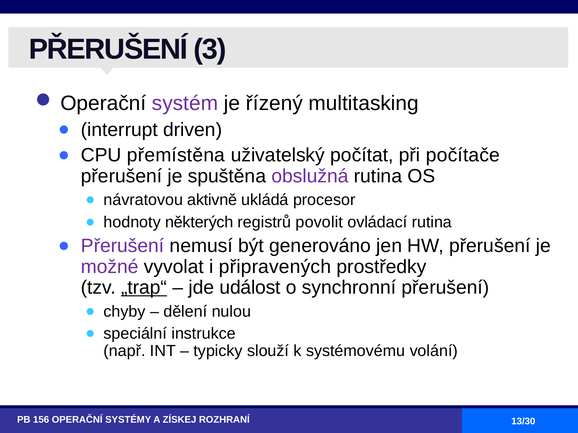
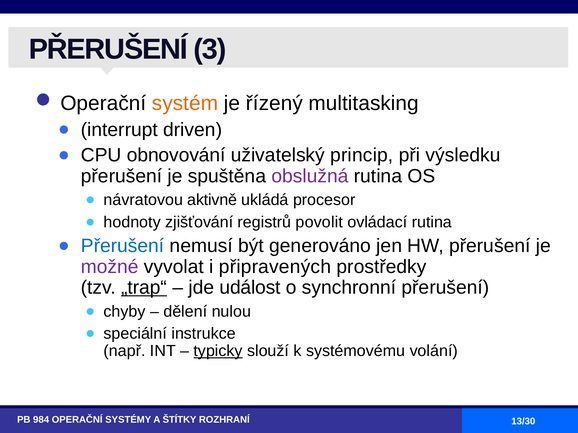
systém colour: purple -> orange (185, 103)
přemístěna: přemístěna -> obnovování (176, 155)
počítat: počítat -> princip (362, 155)
počítače: počítače -> výsledku (463, 155)
některých: některých -> zjišťování (199, 222)
Přerušení colour: purple -> blue (123, 246)
typicky underline: none -> present (218, 351)
156: 156 -> 984 (41, 420)
ZÍSKEJ: ZÍSKEJ -> ŠTÍTKY (180, 420)
